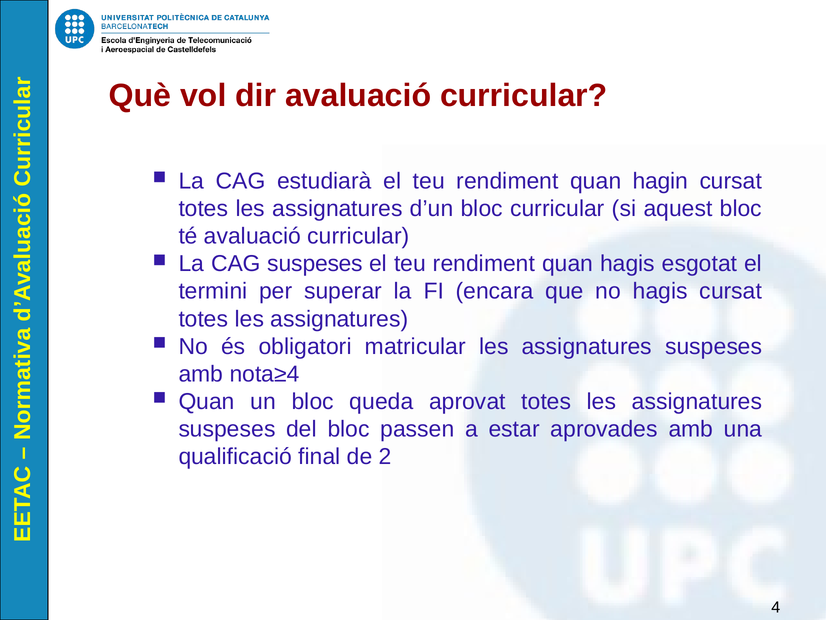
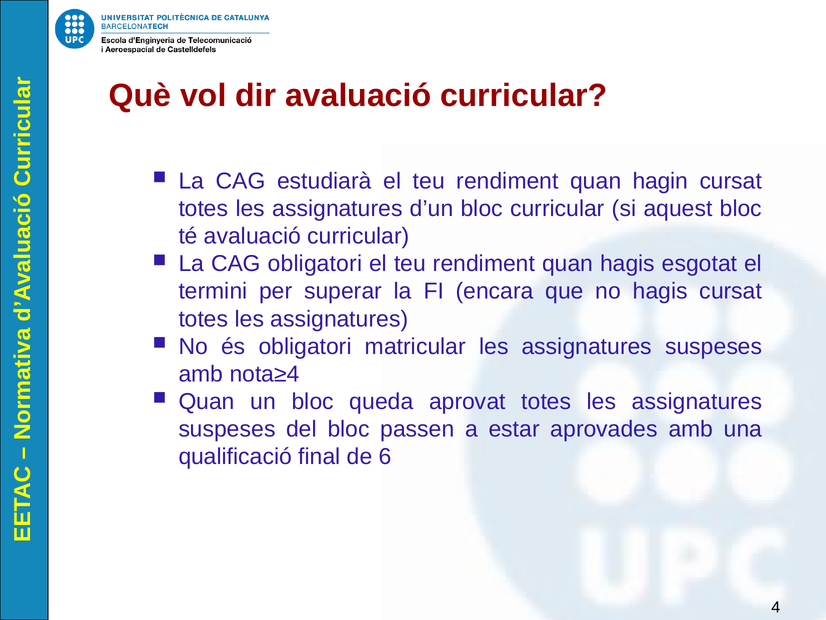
CAG suspeses: suspeses -> obligatori (315, 264)
2: 2 -> 6 (385, 456)
